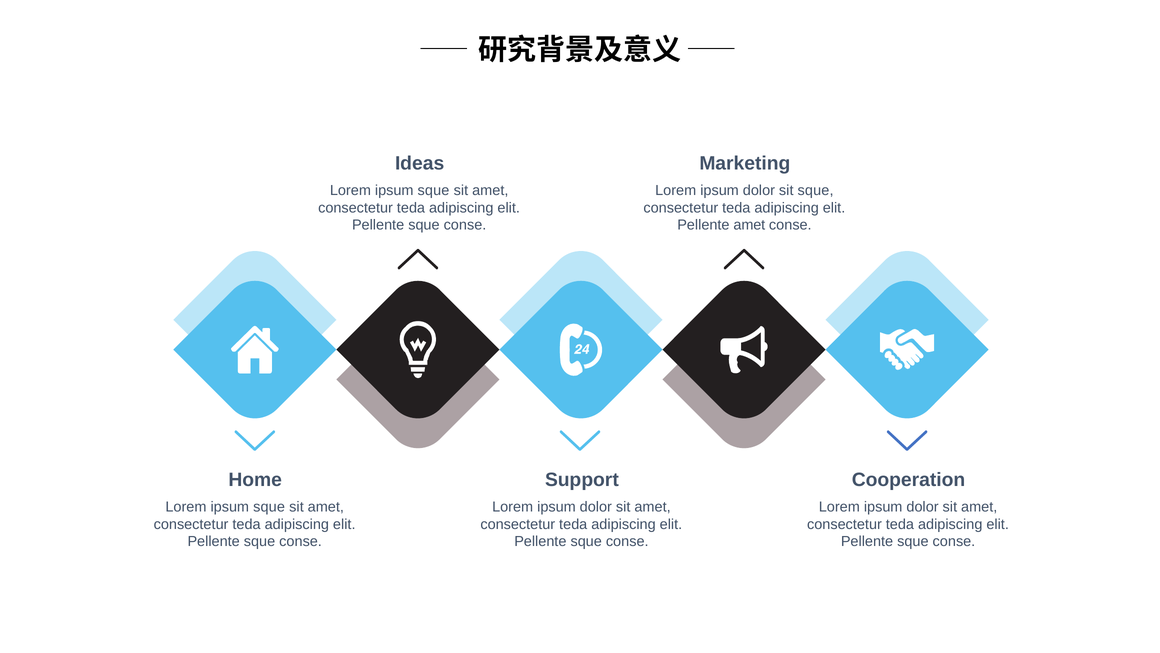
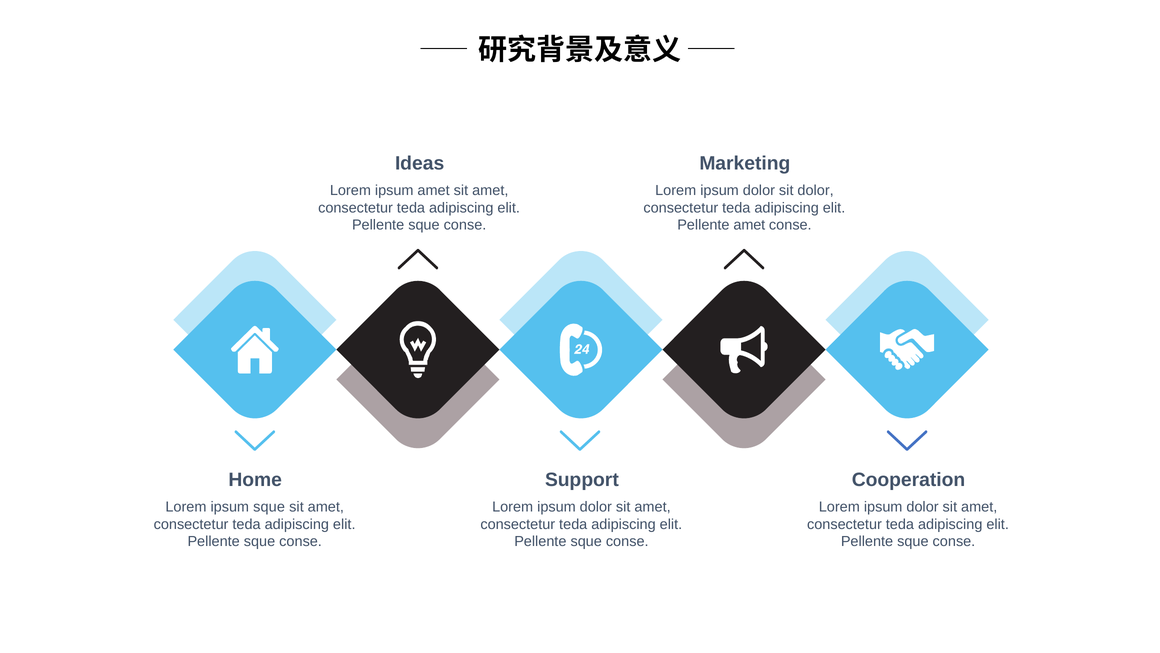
sque: sque -> amet (434, 190)
sit sque: sque -> dolor (816, 190)
